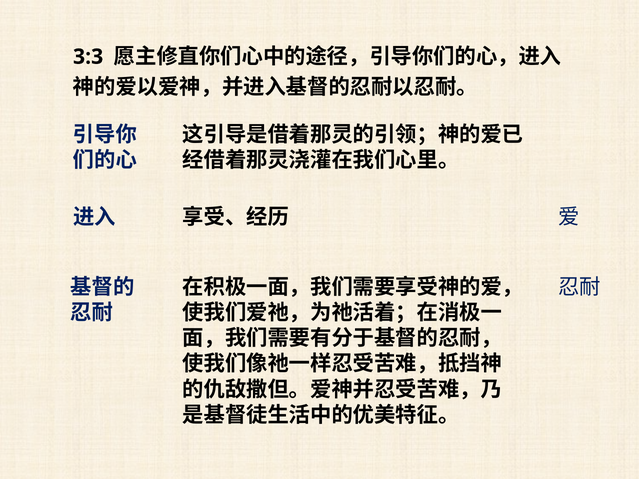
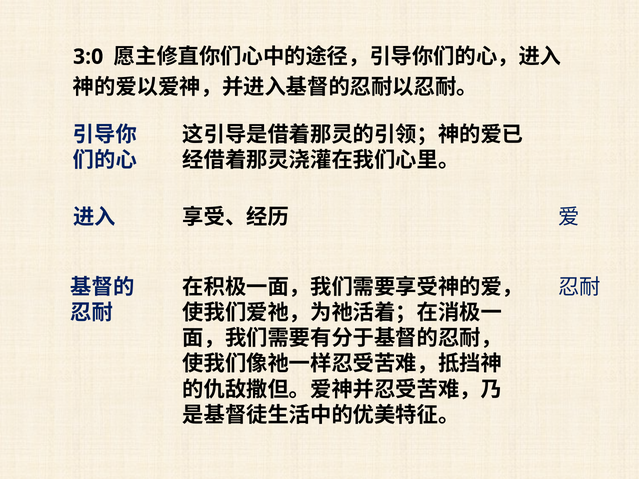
3:3: 3:3 -> 3:0 (88, 57)
